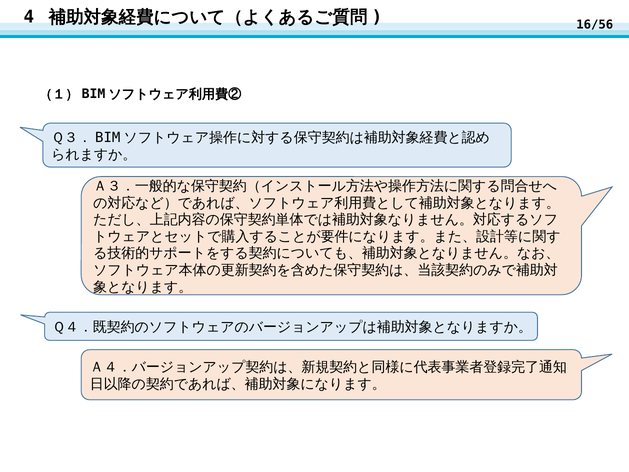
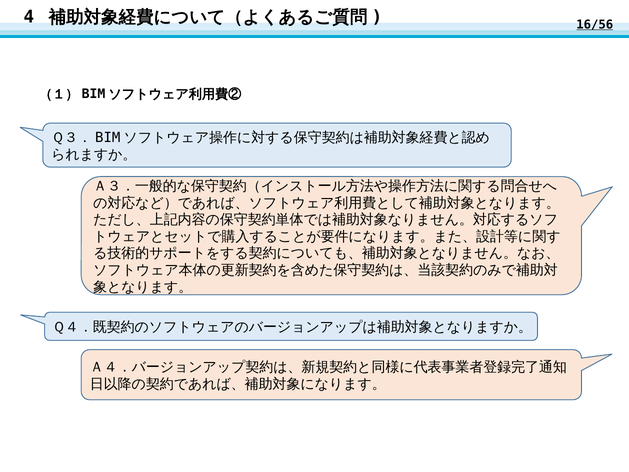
16/56 underline: none -> present (595, 24)
